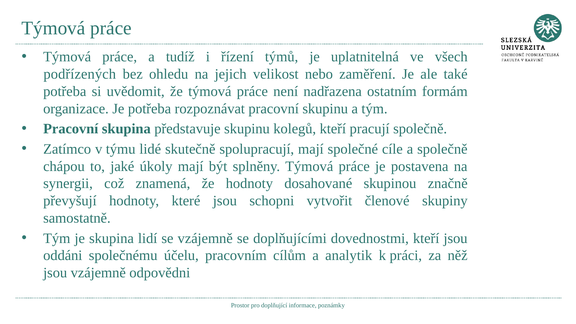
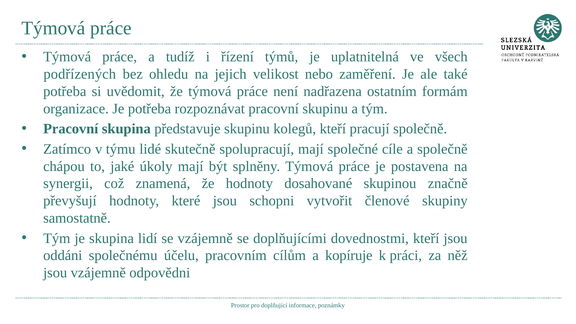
analytik: analytik -> kopíruje (349, 256)
